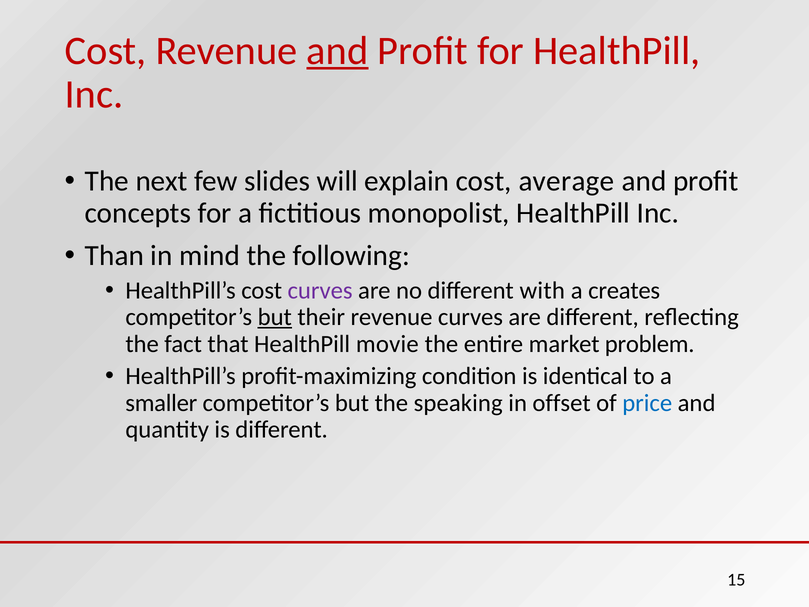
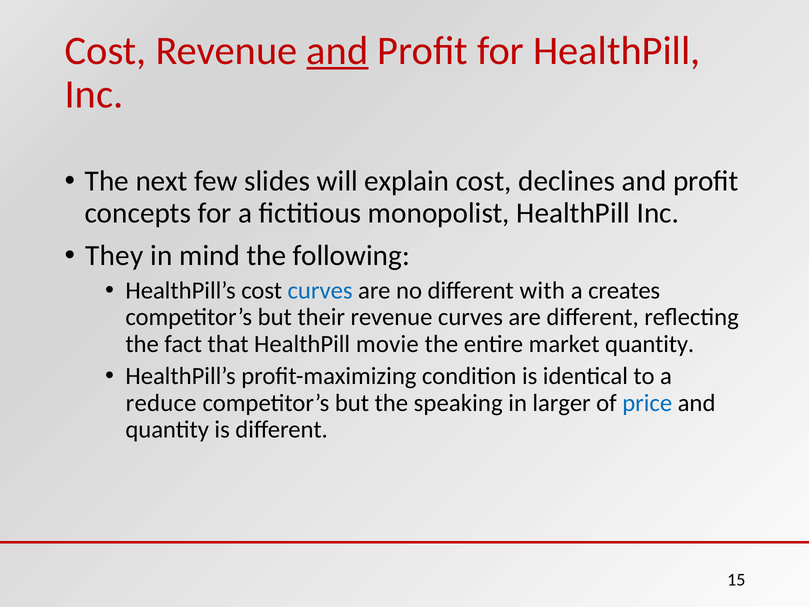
average: average -> declines (567, 181)
Than: Than -> They (114, 256)
curves colour: purple -> blue (320, 290)
but underline: present -> none (275, 317)
market problem: problem -> quantity (650, 344)
smaller: smaller -> reduce (161, 403)
offset: offset -> larger (562, 403)
